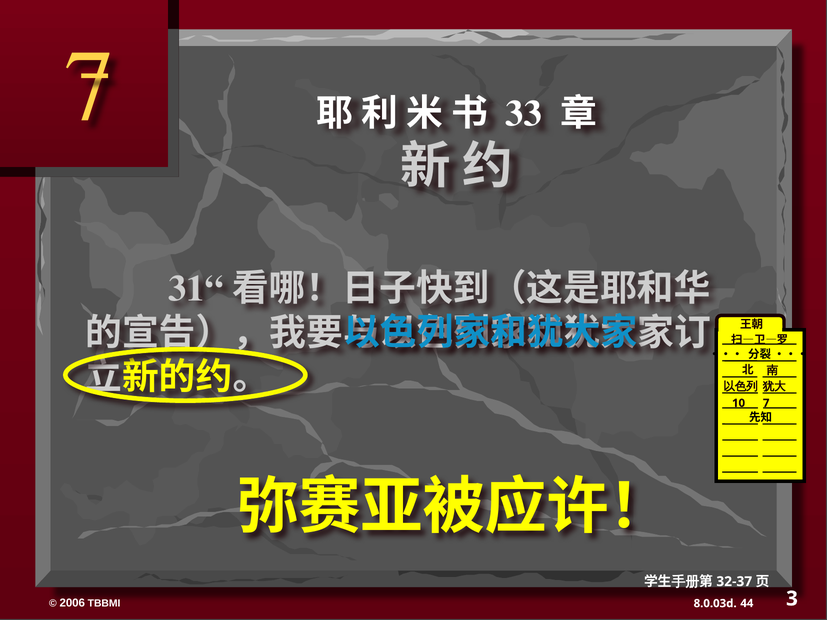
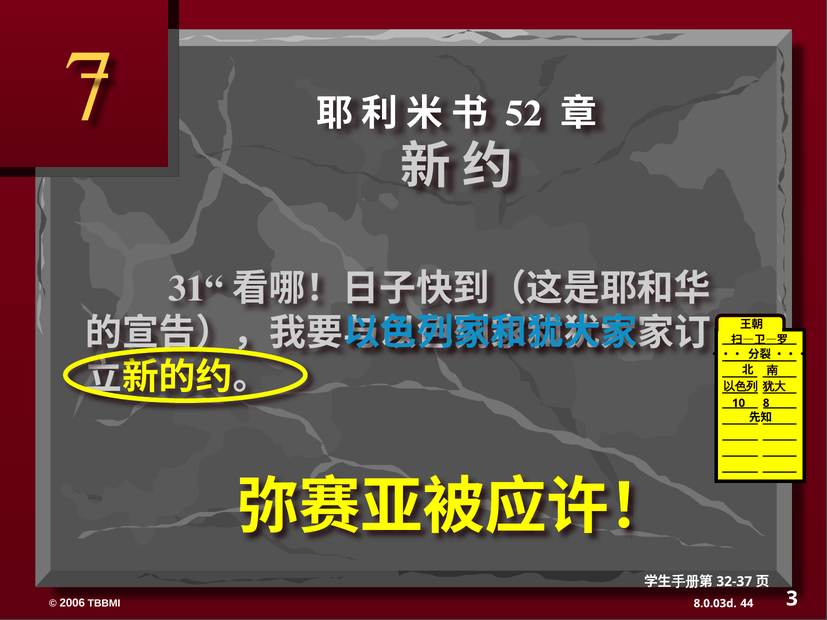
33: 33 -> 52 (524, 113)
10 7: 7 -> 8 (766, 403)
